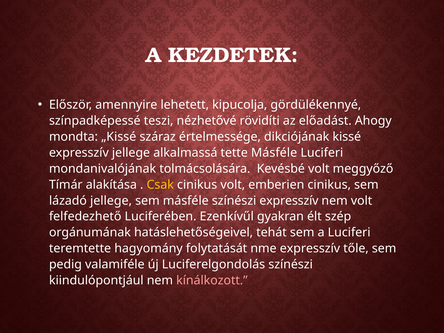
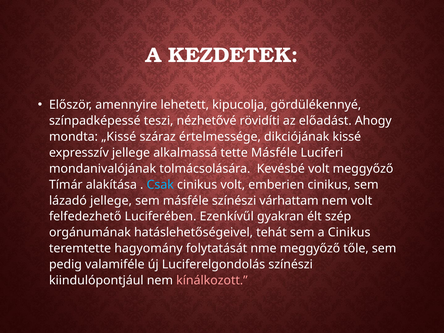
Csak colour: yellow -> light blue (160, 185)
színészi expresszív: expresszív -> várhattam (289, 201)
a Luciferi: Luciferi -> Cinikus (349, 233)
nme expresszív: expresszív -> meggyőző (310, 249)
